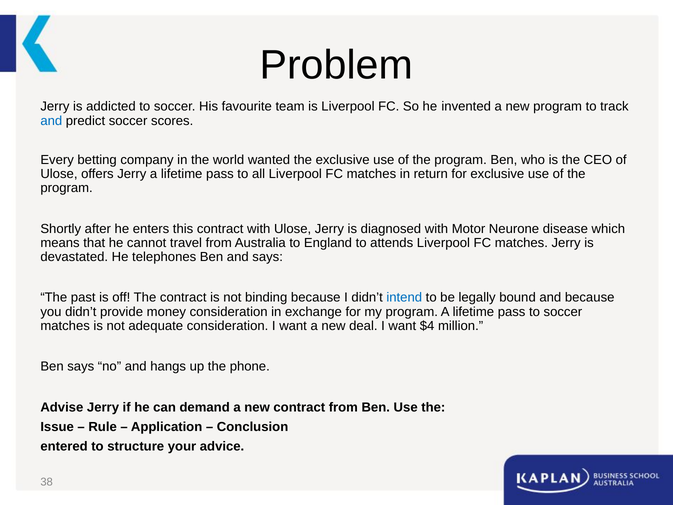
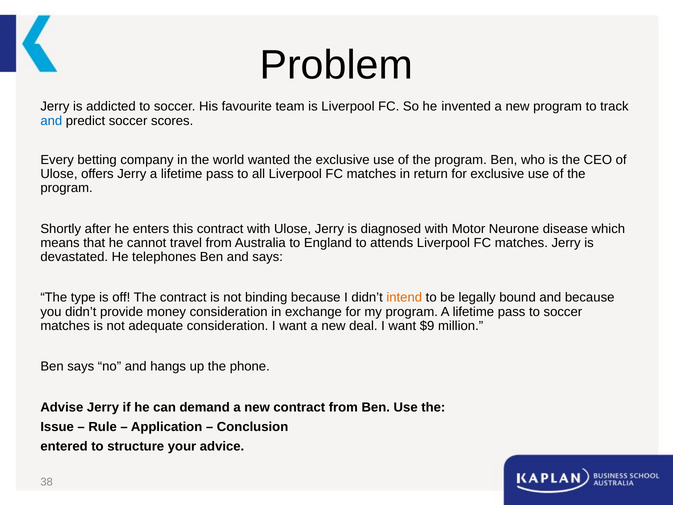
past: past -> type (83, 298)
intend colour: blue -> orange (404, 298)
$4: $4 -> $9 (427, 326)
